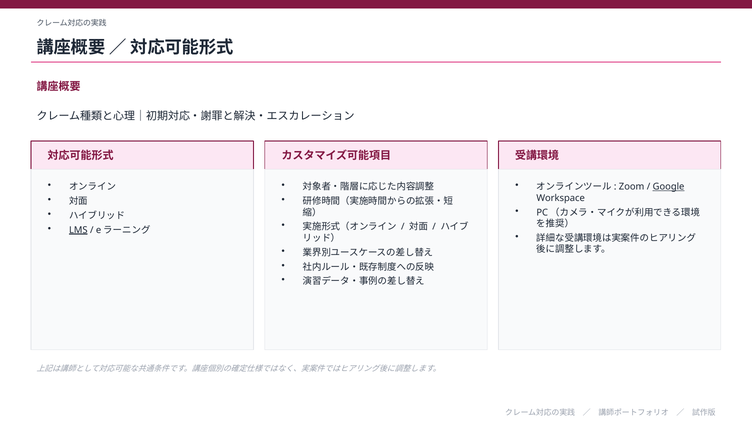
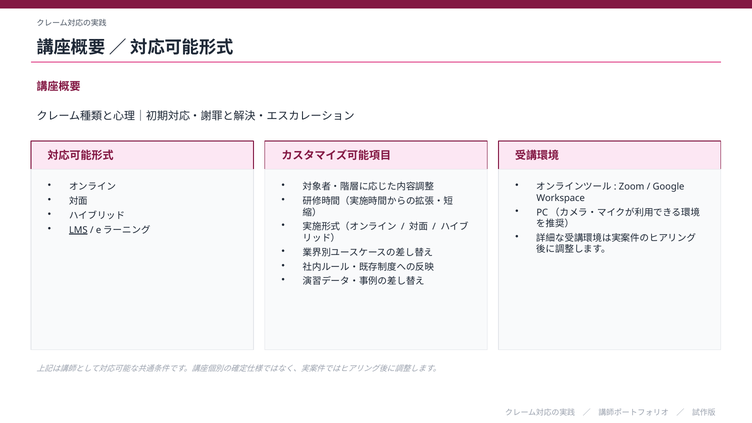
Google underline: present -> none (669, 187)
